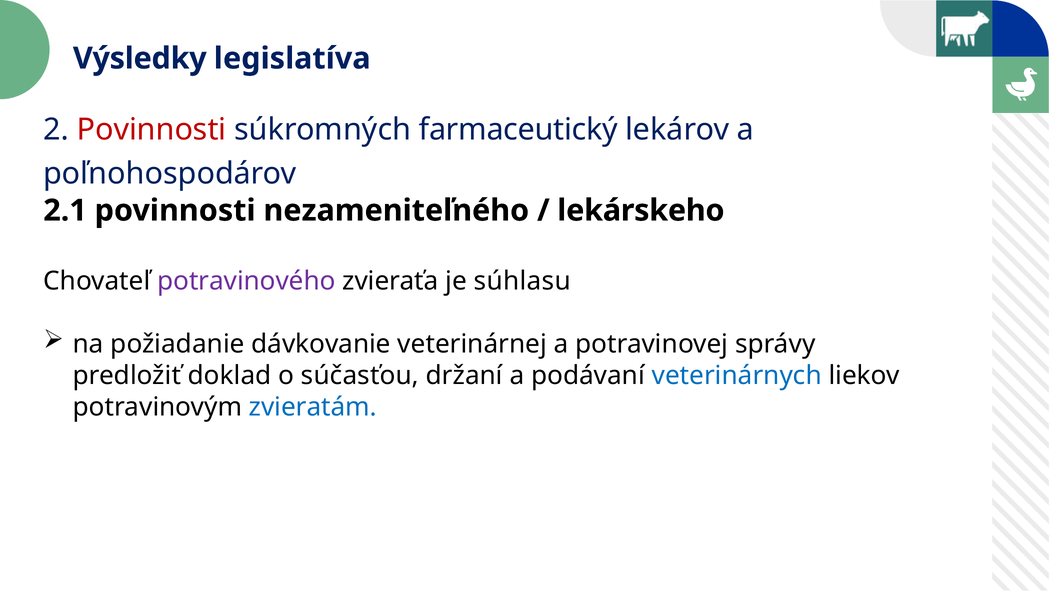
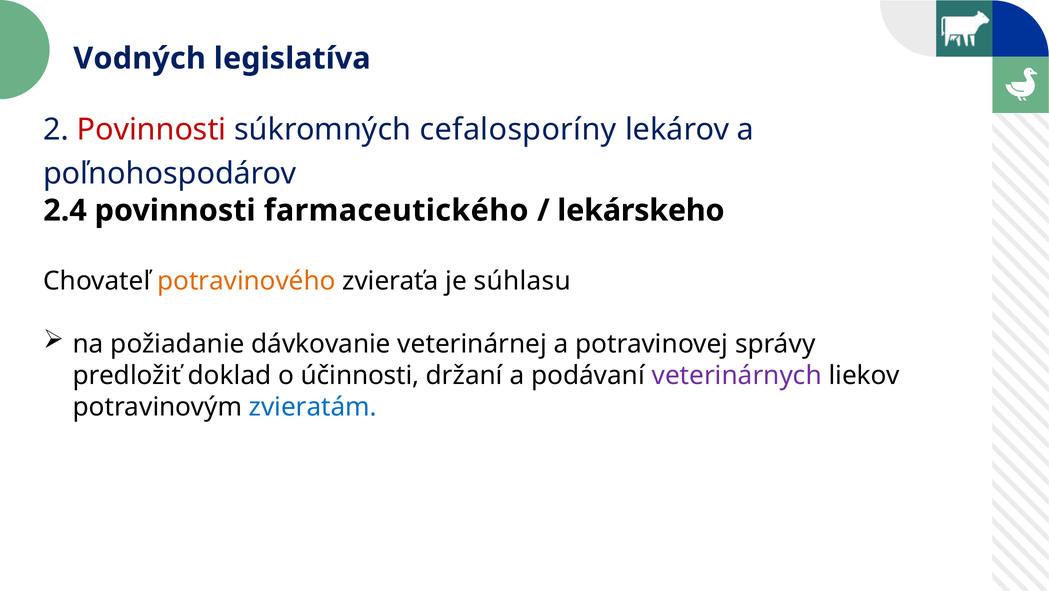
Výsledky: Výsledky -> Vodných (140, 58)
farmaceutický: farmaceutický -> cefalosporíny (518, 130)
2.1: 2.1 -> 2.4 (65, 211)
nezameniteľného: nezameniteľného -> farmaceutického (396, 211)
potravinového colour: purple -> orange (246, 281)
súčasťou: súčasťou -> účinnosti (360, 376)
veterinárnych colour: blue -> purple (737, 376)
